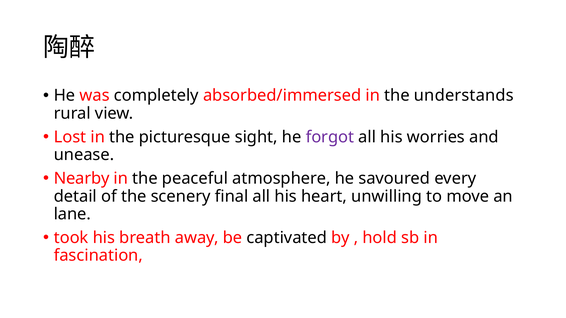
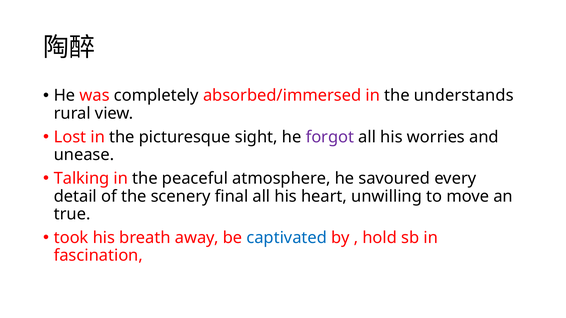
Nearby: Nearby -> Talking (82, 179)
lane: lane -> true (72, 214)
captivated colour: black -> blue (287, 238)
